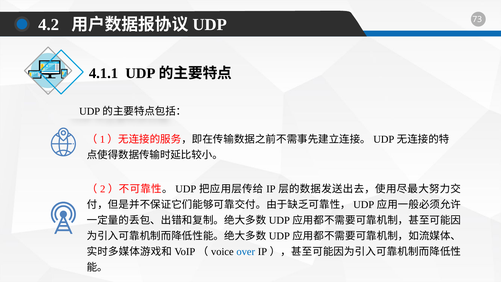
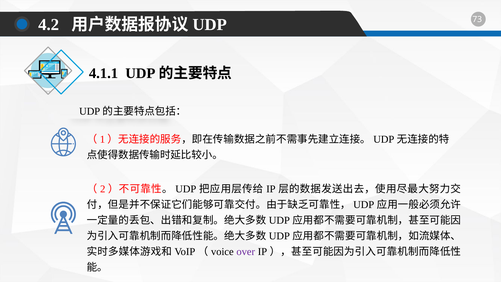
over colour: blue -> purple (246, 251)
